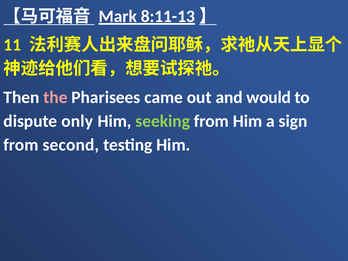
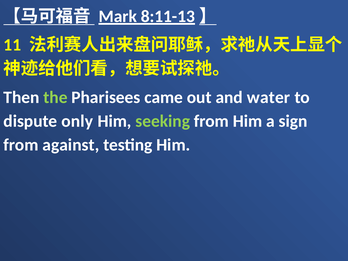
the colour: pink -> light green (55, 97)
would: would -> water (269, 97)
second: second -> against (71, 145)
